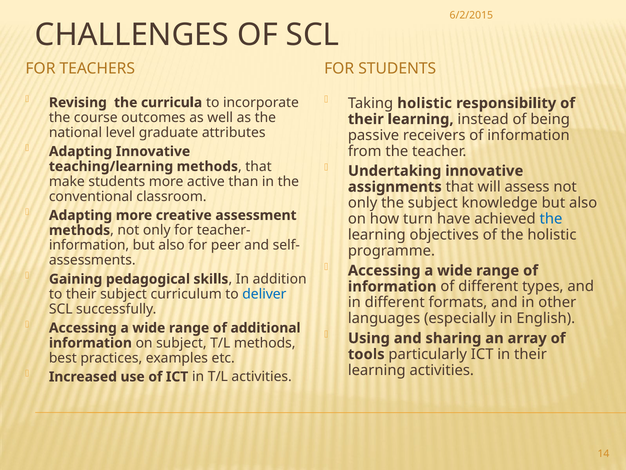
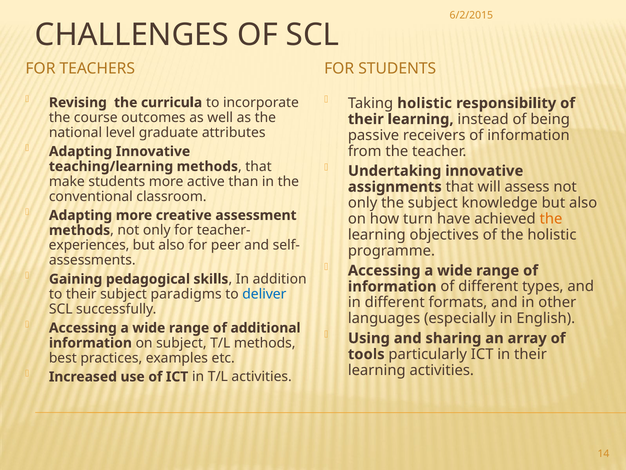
the colour: blue -> orange (551, 219)
information: information -> experiences (89, 245)
curriculum: curriculum -> paradigms (186, 294)
